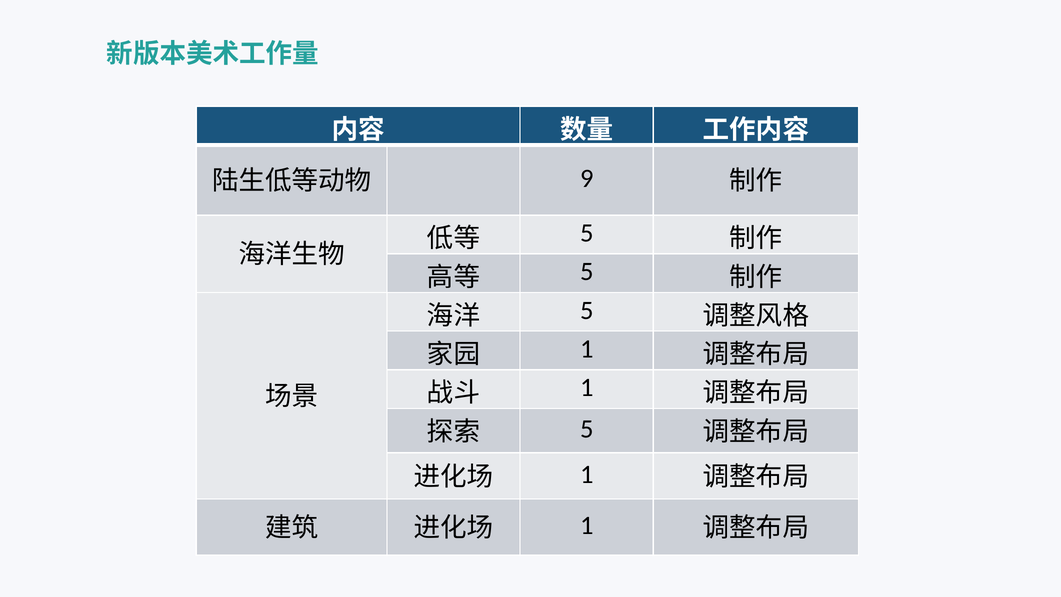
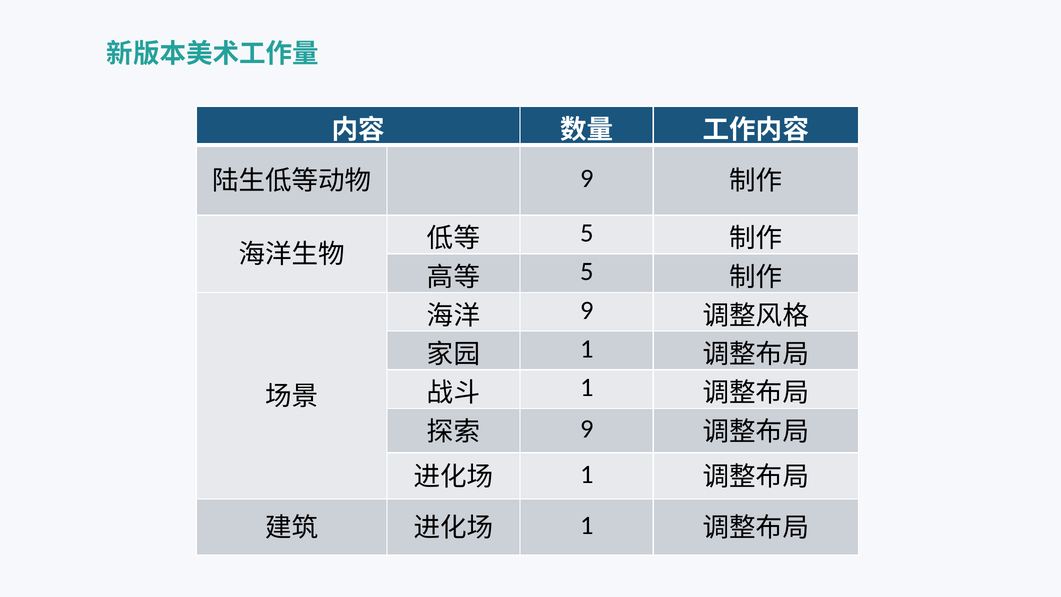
5: 5 -> 9 (587, 310)
5: 5 -> 9 (587, 429)
